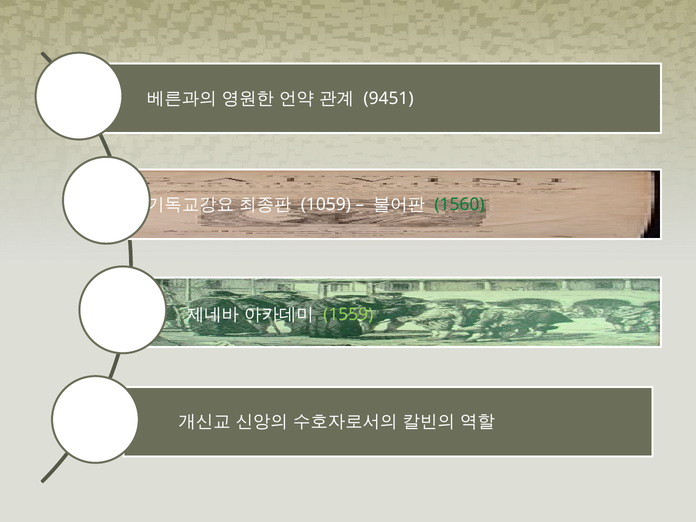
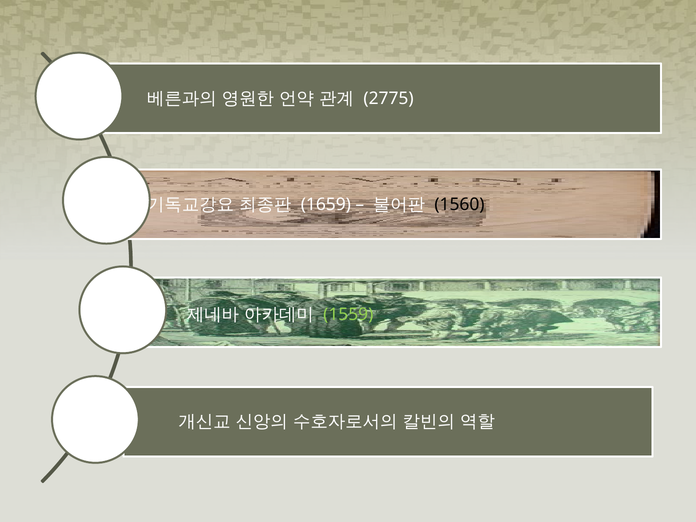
9451: 9451 -> 2775 (389, 98)
1059: 1059 -> 1659 (326, 204)
1560 colour: green -> black (459, 204)
